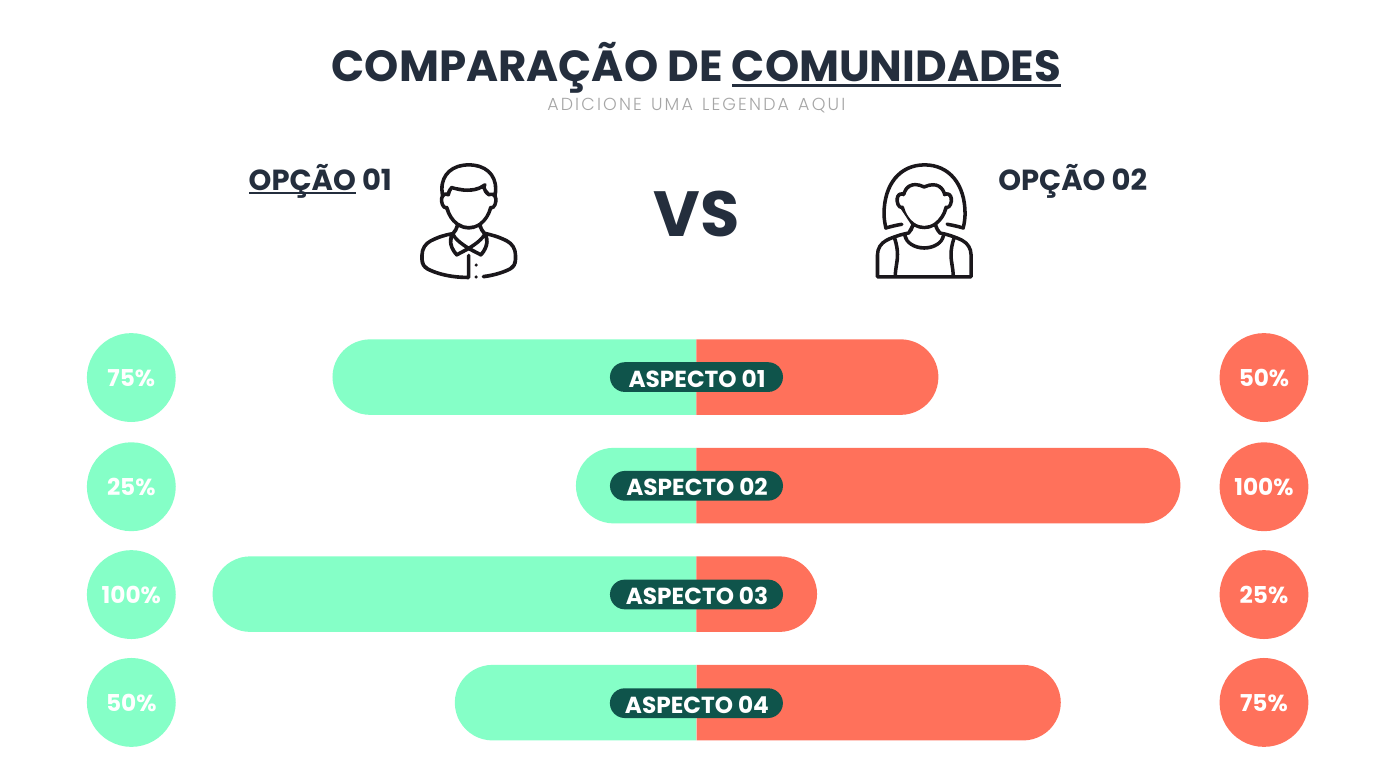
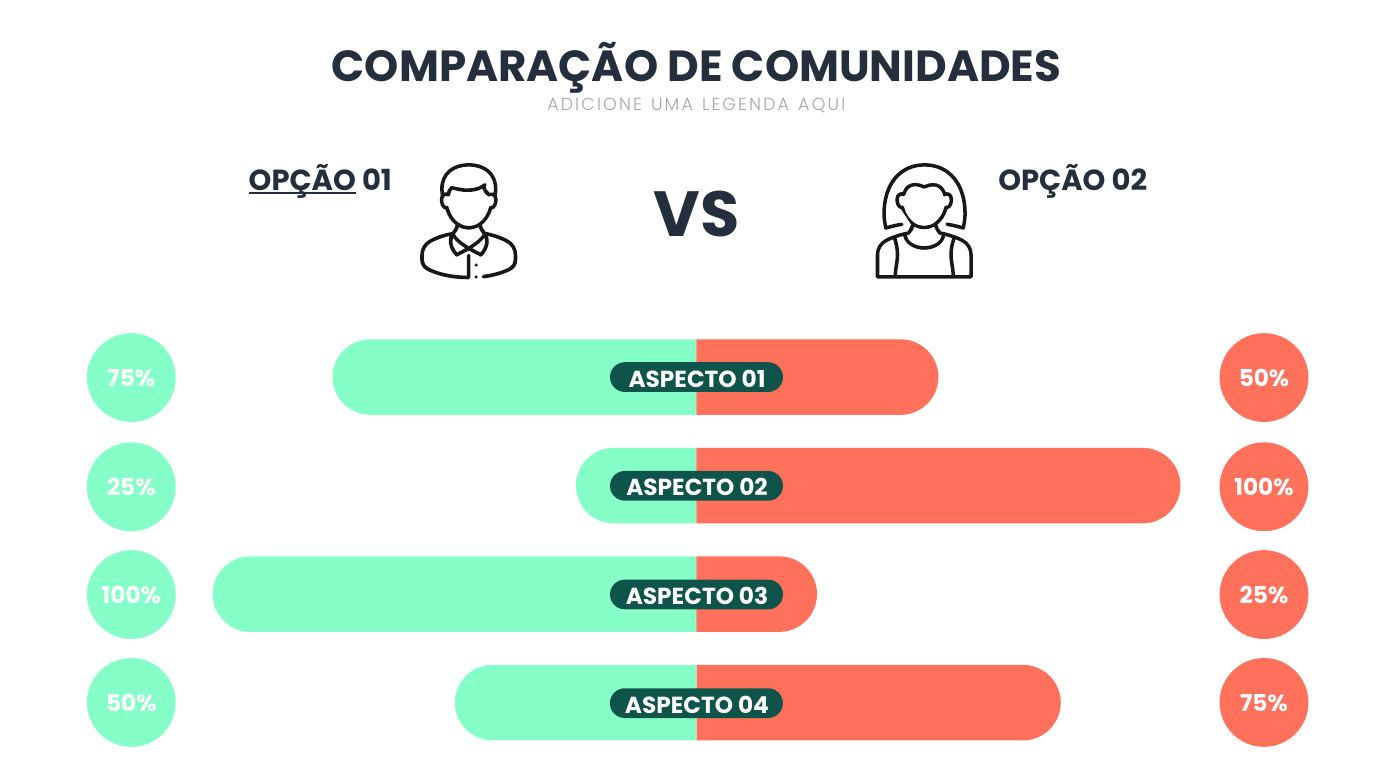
COMUNIDADES underline: present -> none (897, 67)
